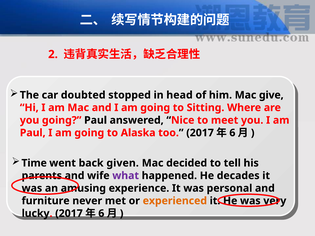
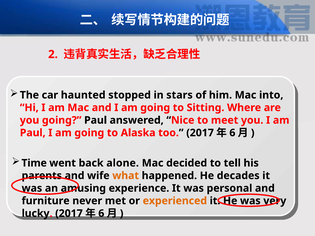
doubted: doubted -> haunted (83, 95)
head: head -> stars (180, 95)
give: give -> into (271, 95)
given: given -> alone (123, 163)
what colour: purple -> orange (126, 176)
